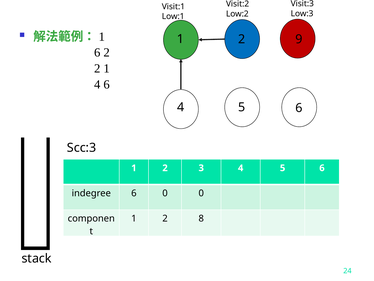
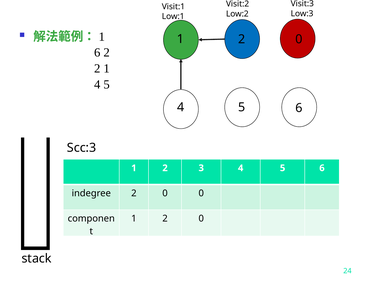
1 9: 9 -> 0 (299, 39)
6: 6 -> 5 (107, 84)
indegree 6: 6 -> 2 (134, 193)
1 2 8: 8 -> 0 (201, 218)
